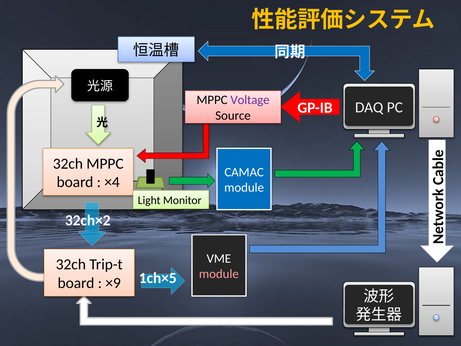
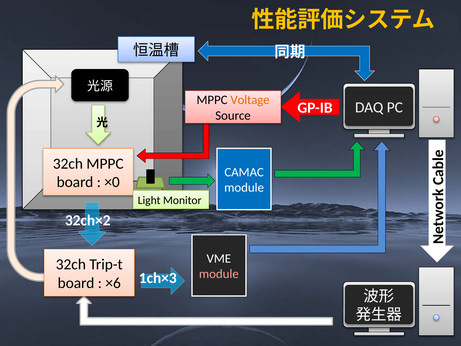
Voltage colour: purple -> orange (250, 100)
×4: ×4 -> ×0 (112, 182)
1ch×5: 1ch×5 -> 1ch×3 (158, 278)
×9: ×9 -> ×6 (113, 283)
